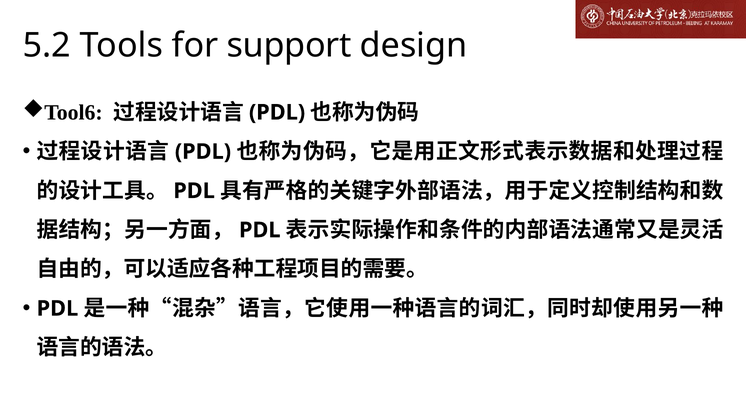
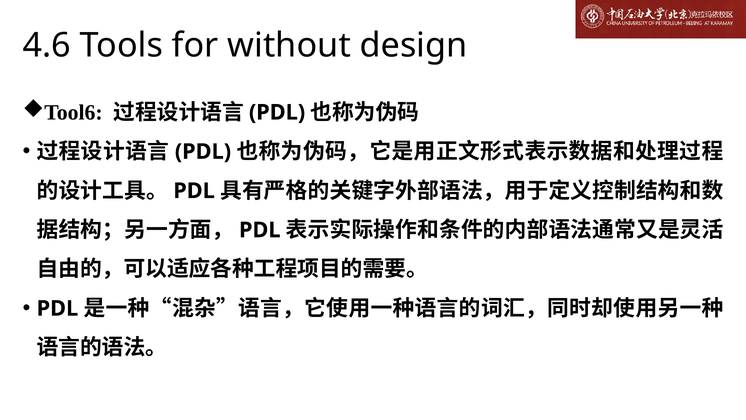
5.2: 5.2 -> 4.6 (47, 45)
support: support -> without (289, 45)
